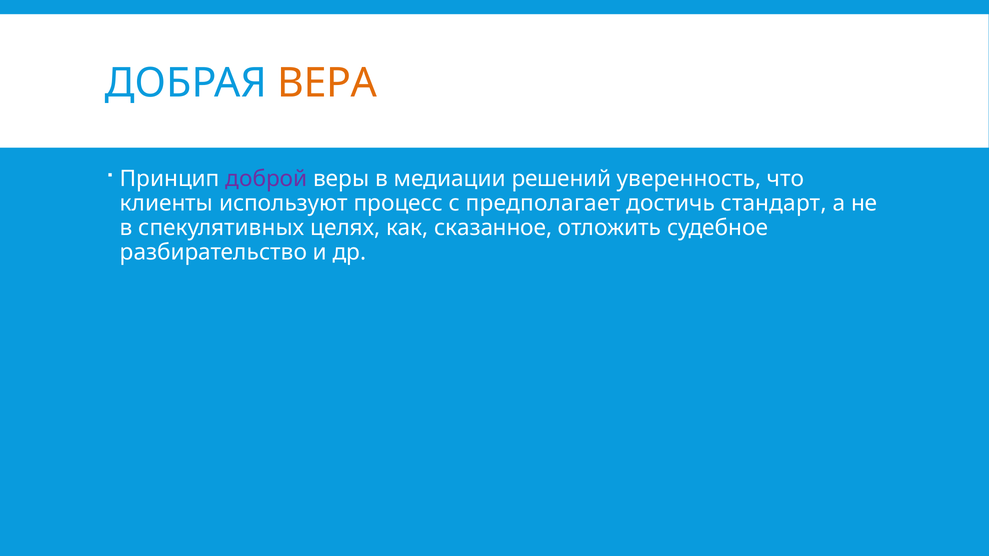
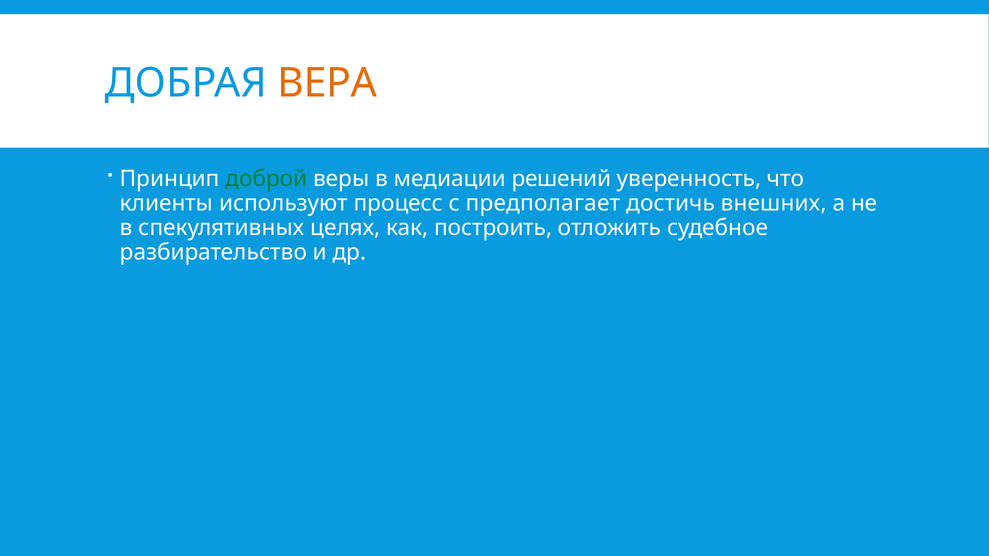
доброй colour: purple -> green (266, 179)
стандарт: стандарт -> внешних (774, 203)
сказанное: сказанное -> построить (493, 228)
